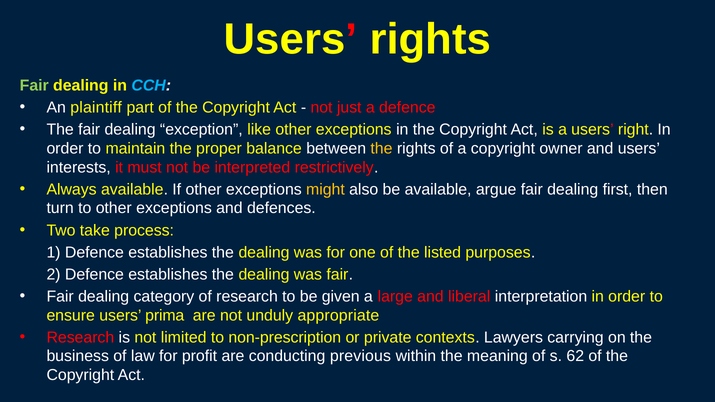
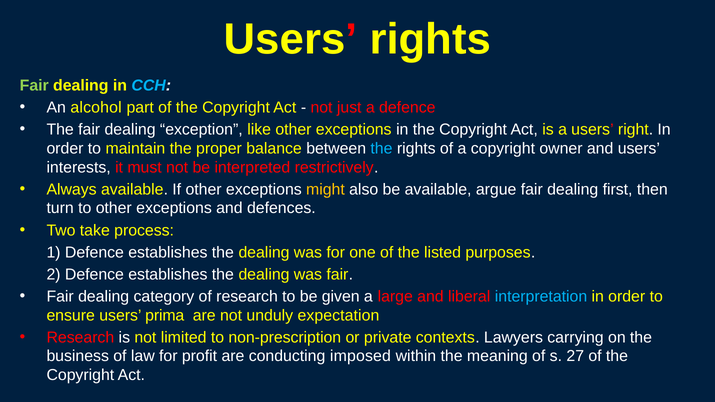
plaintiff: plaintiff -> alcohol (96, 108)
the colour: yellow -> light blue (381, 149)
interpretation colour: white -> light blue (541, 297)
appropriate: appropriate -> expectation (338, 315)
previous: previous -> imposed (360, 356)
62: 62 -> 27 (575, 356)
